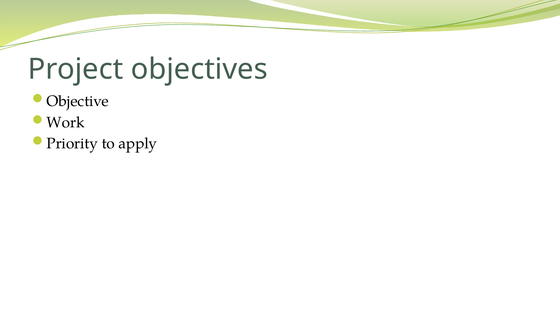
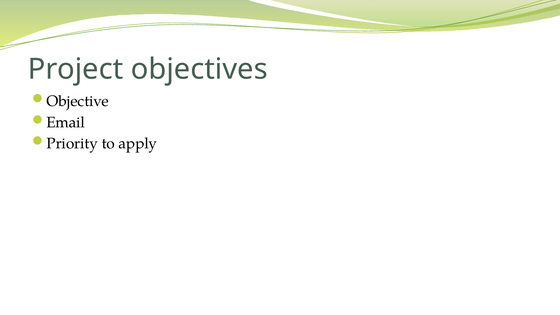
Work: Work -> Email (66, 122)
